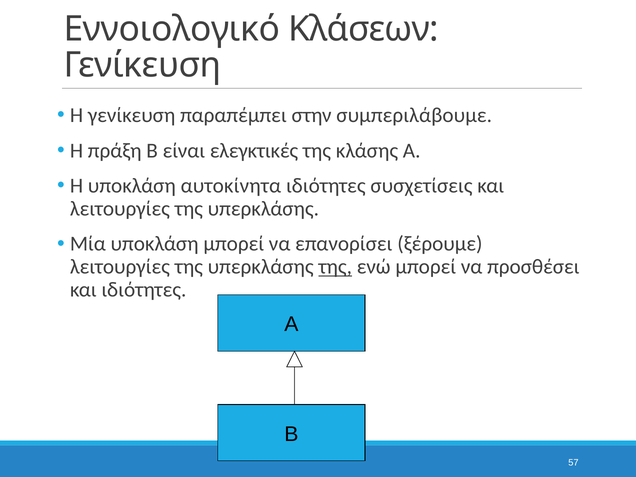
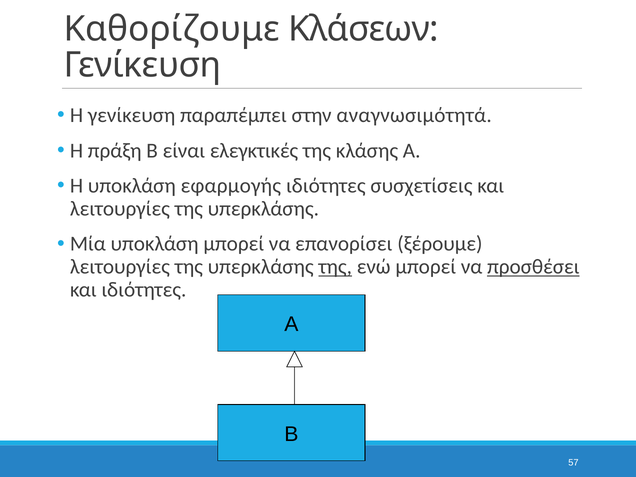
Εννοιολογικό: Εννοιολογικό -> Καθορίζουμε (172, 29)
συμπεριλάβουμε: συμπεριλάβουμε -> αναγνωσιμότητά (414, 115)
αυτοκίνητα: αυτοκίνητα -> εφαρμογής (231, 186)
προσθέσει underline: none -> present (533, 267)
